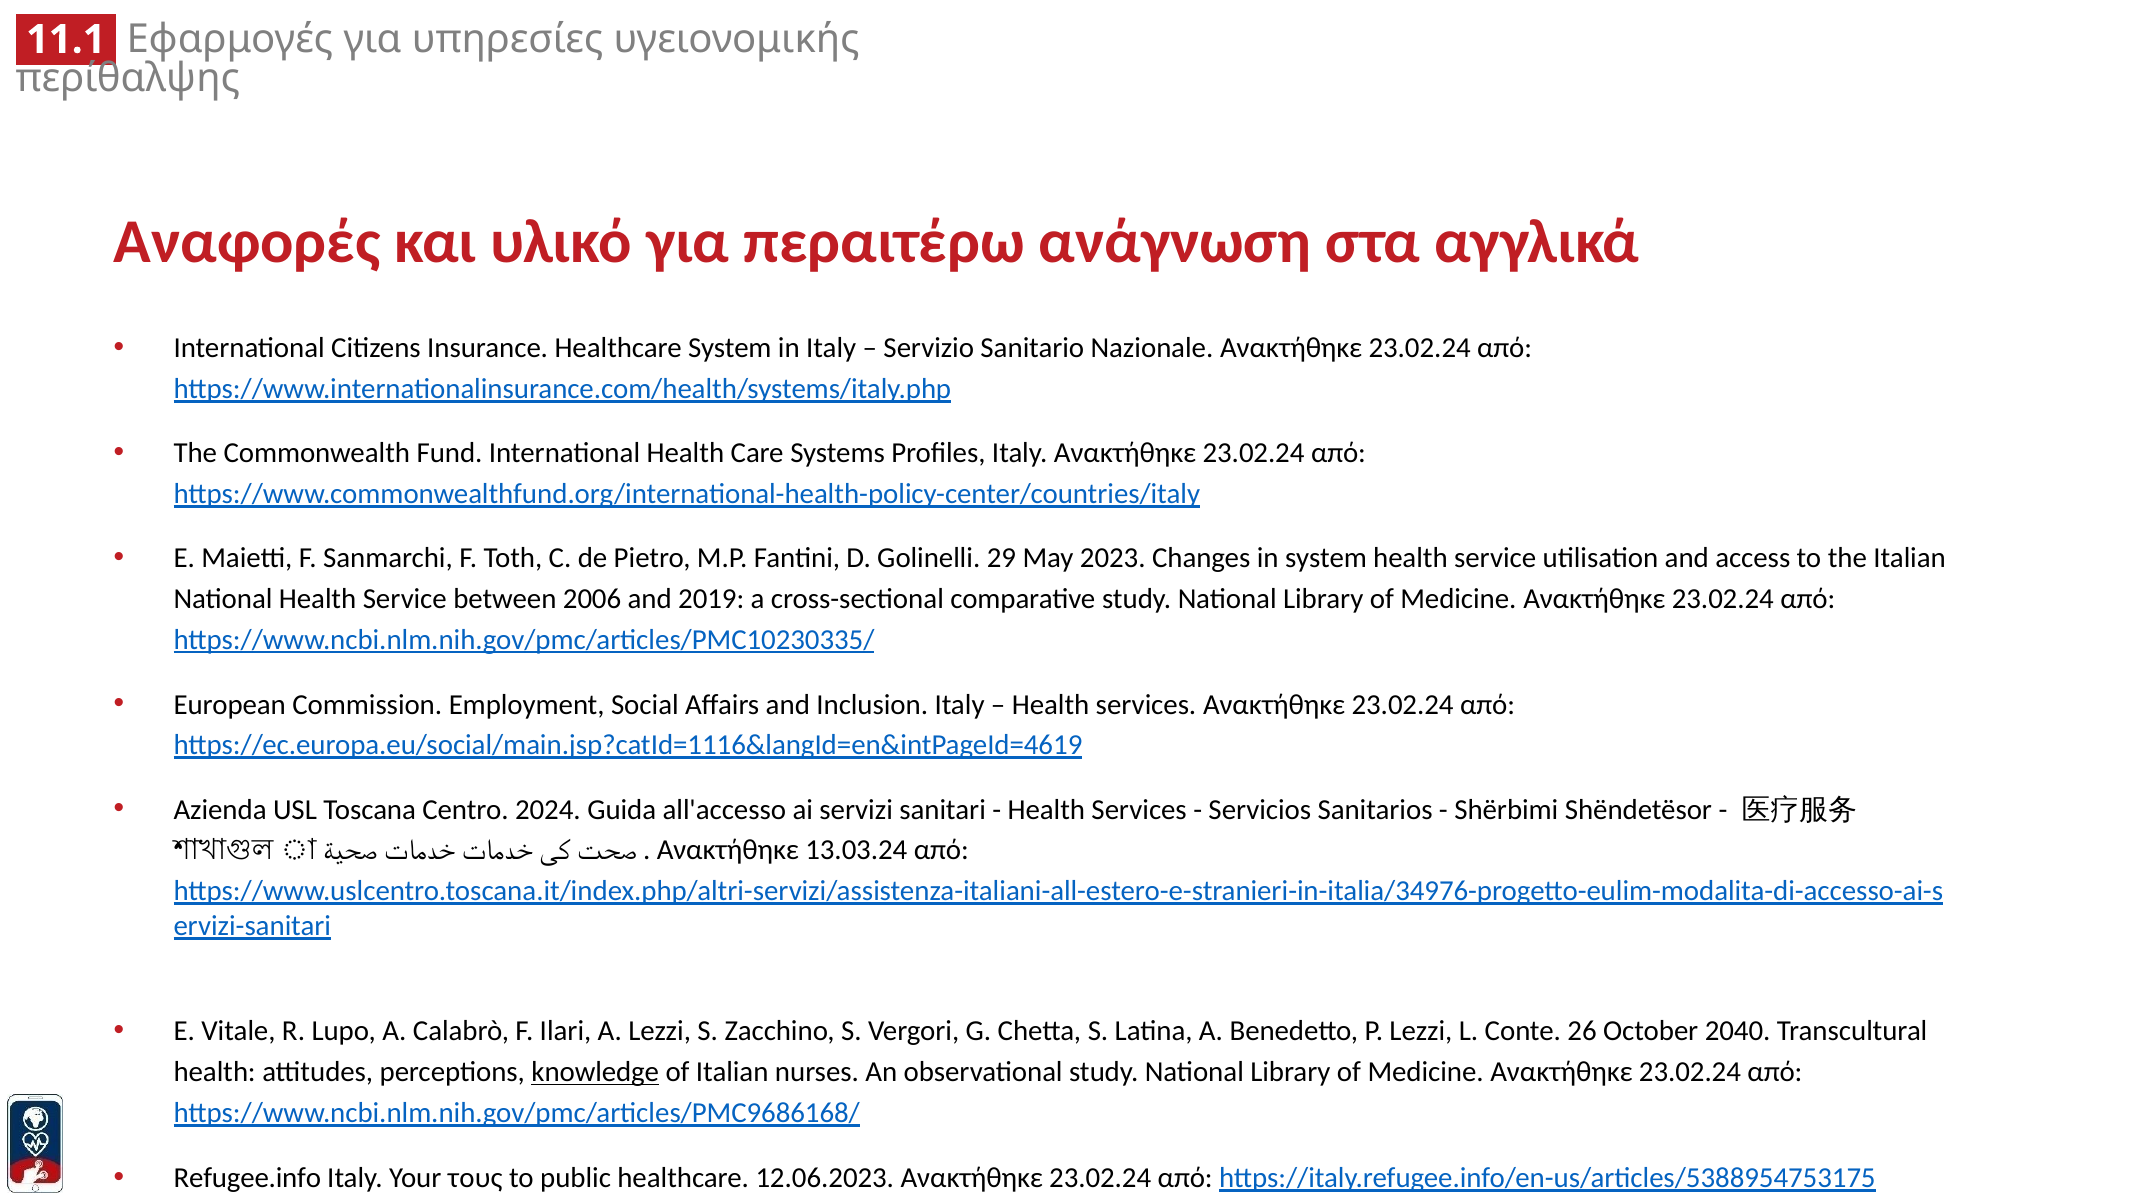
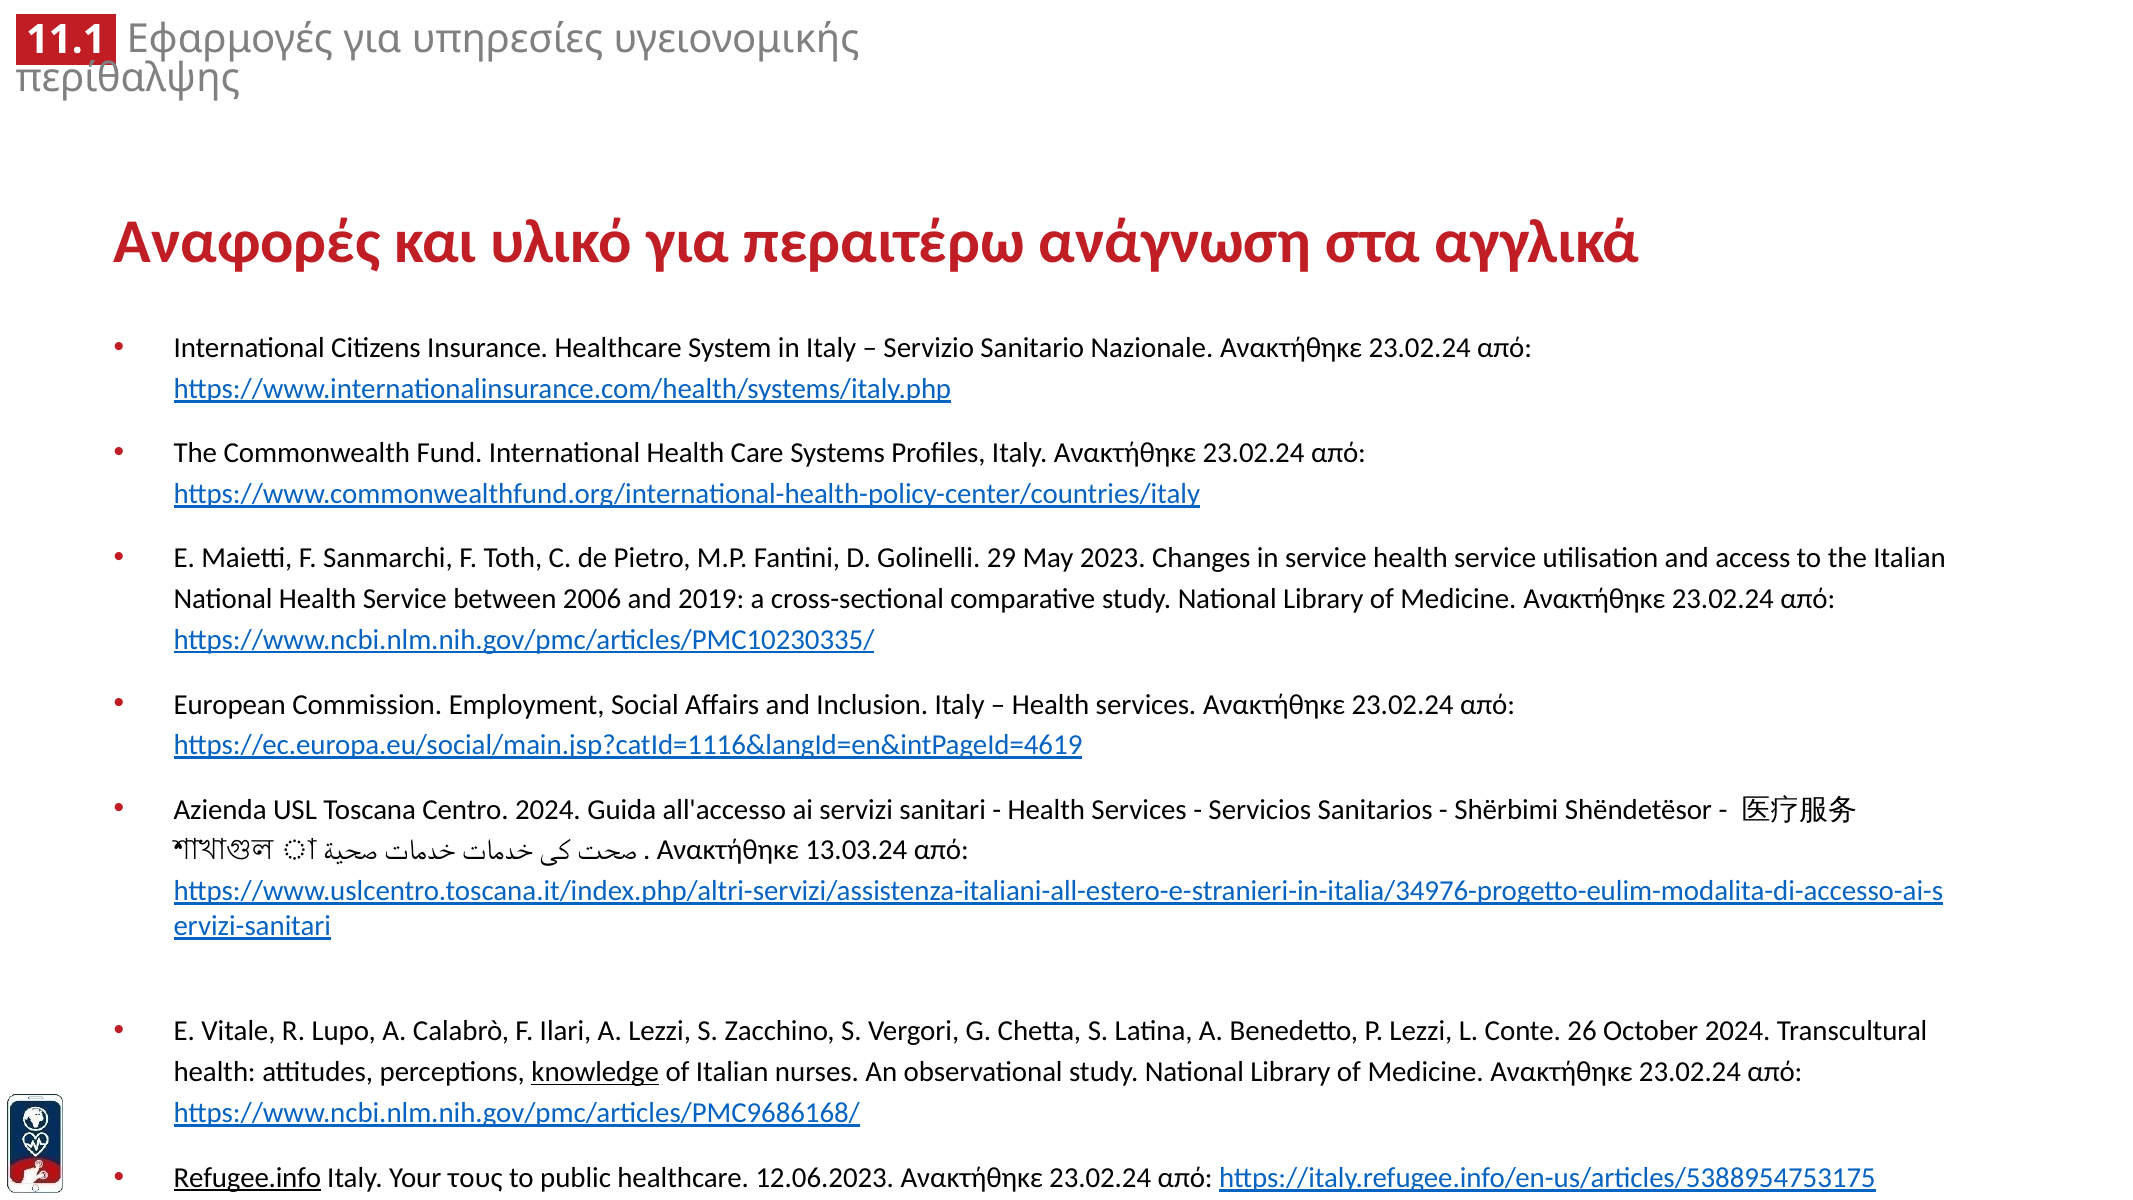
in system: system -> service (1326, 558)
October 2040: 2040 -> 2024 (1738, 1031)
Refugee.info underline: none -> present (247, 1178)
